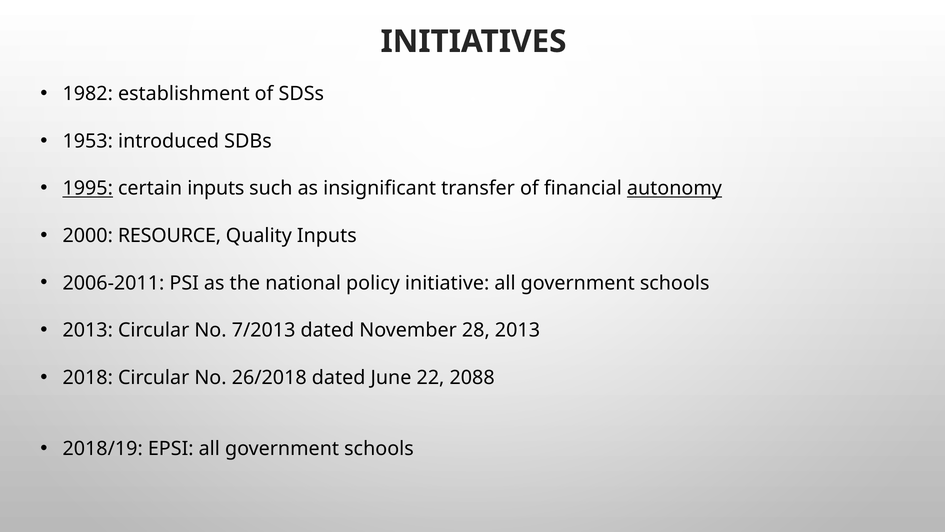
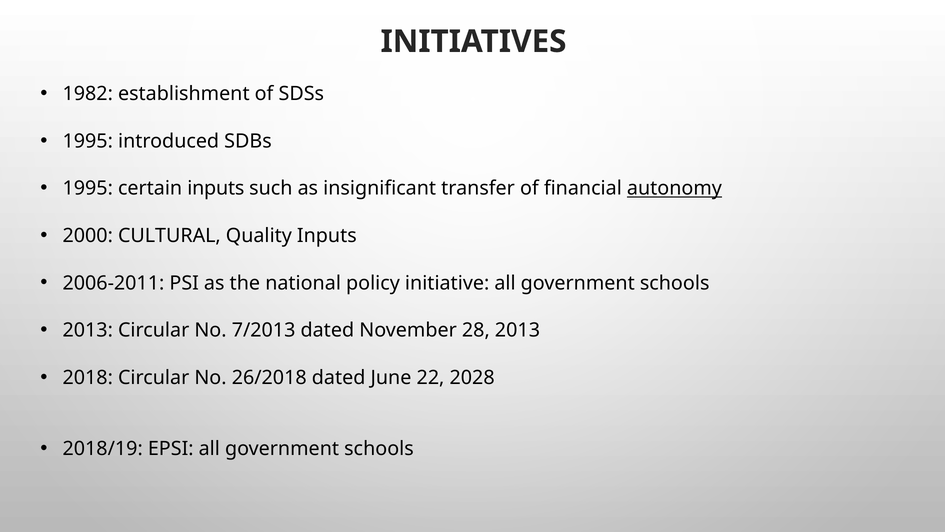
1953: 1953 -> 1995 (88, 141)
1995 underline: present -> none (88, 188)
RESOURCE: RESOURCE -> CULTURAL (169, 236)
2088: 2088 -> 2028 (472, 377)
